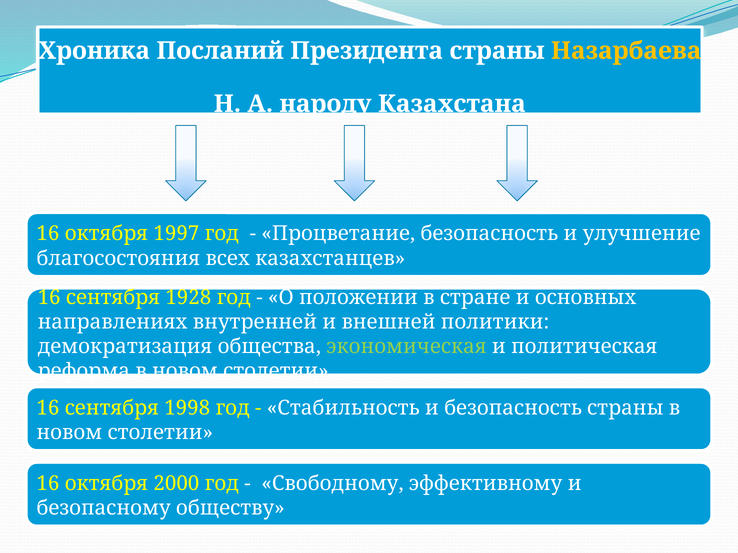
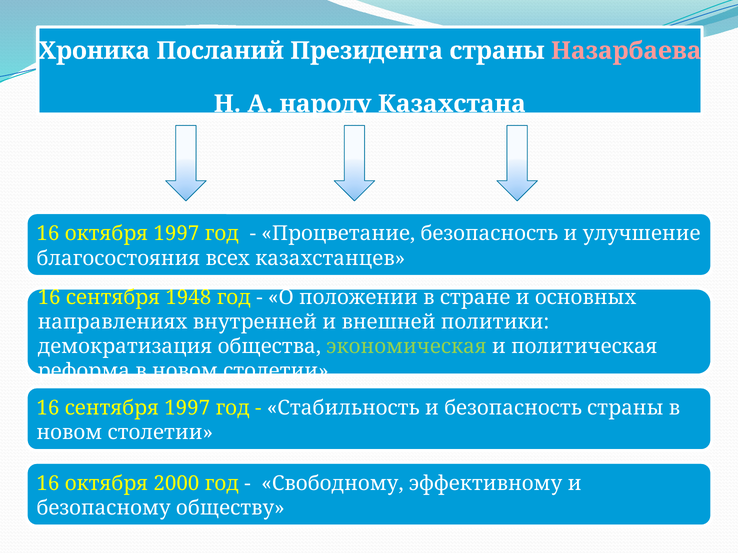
Назарбаева colour: yellow -> pink (626, 51)
1928: 1928 -> 1948 (188, 298)
сентября 1998: 1998 -> 1997 (187, 408)
